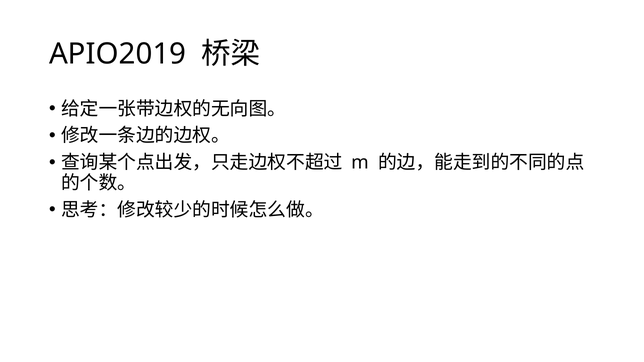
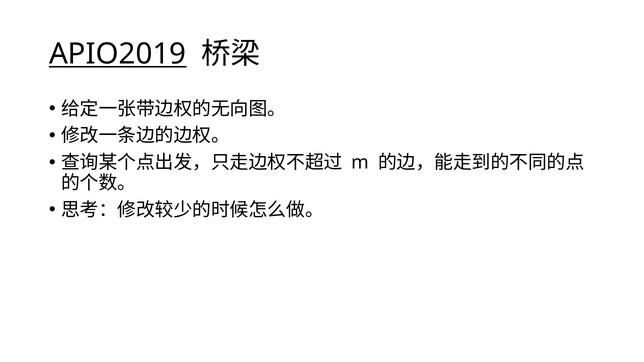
APIO2019 underline: none -> present (118, 54)
